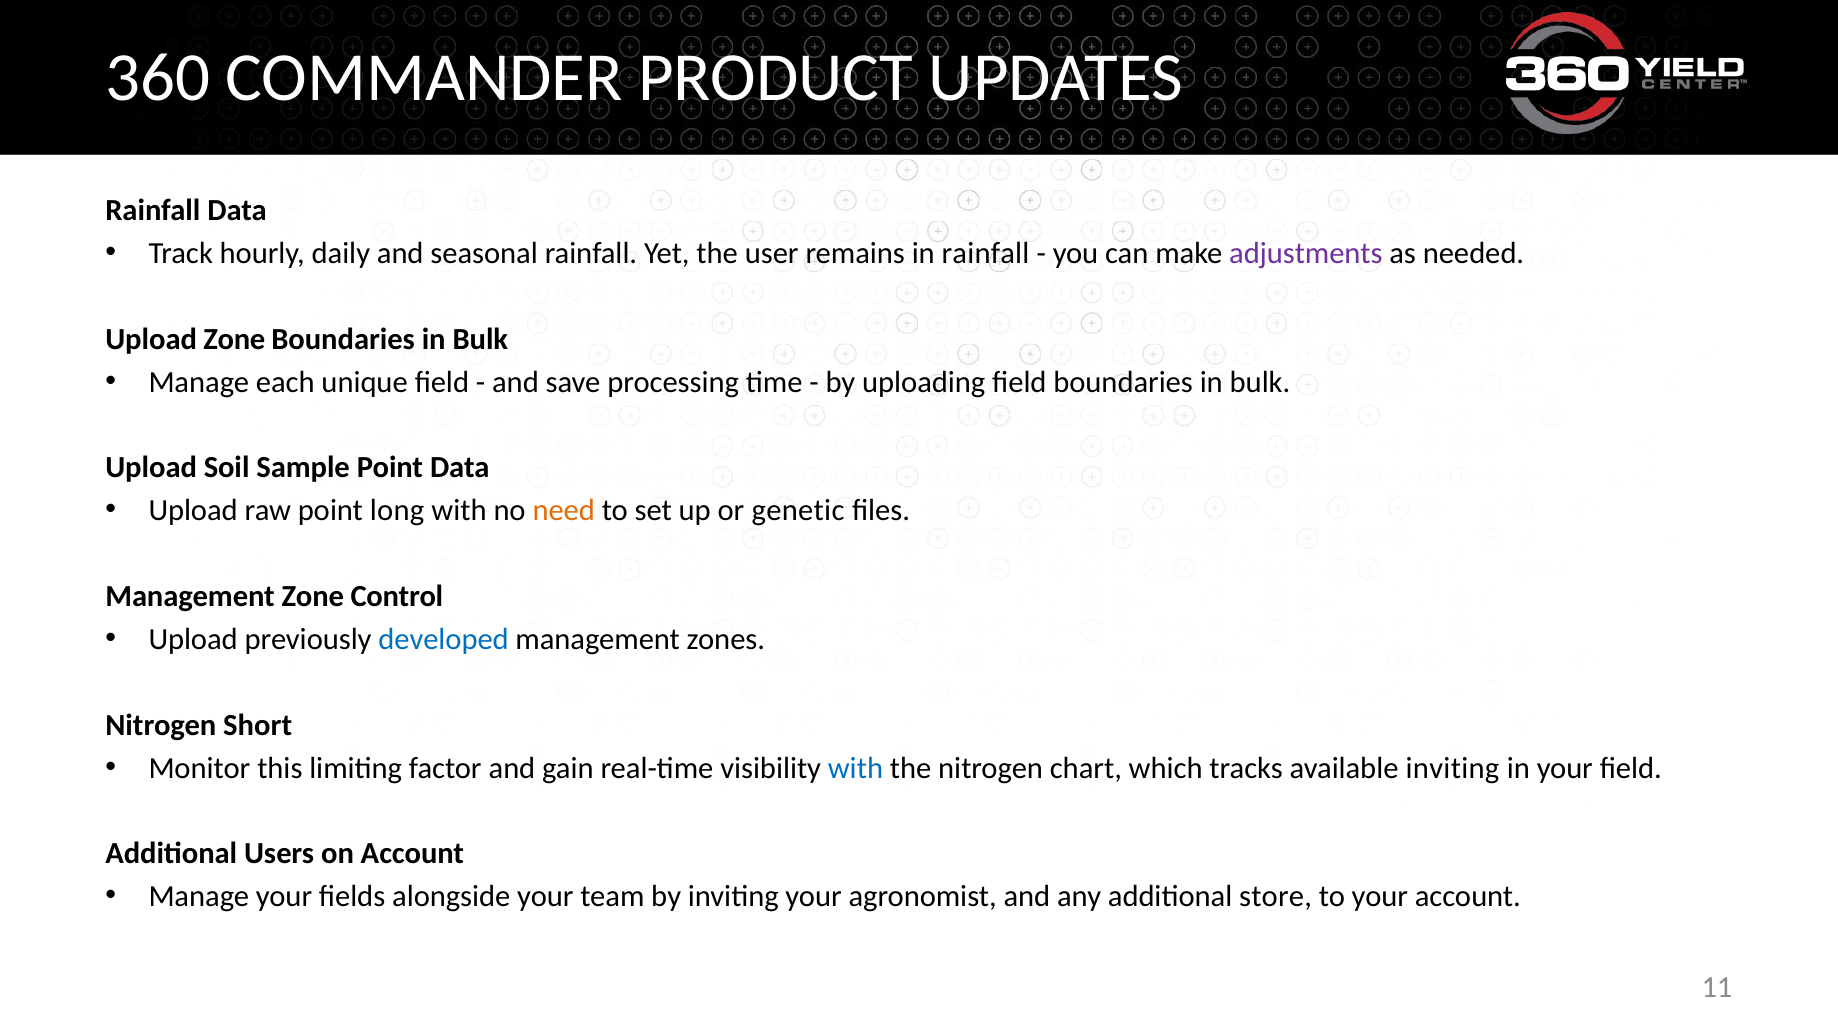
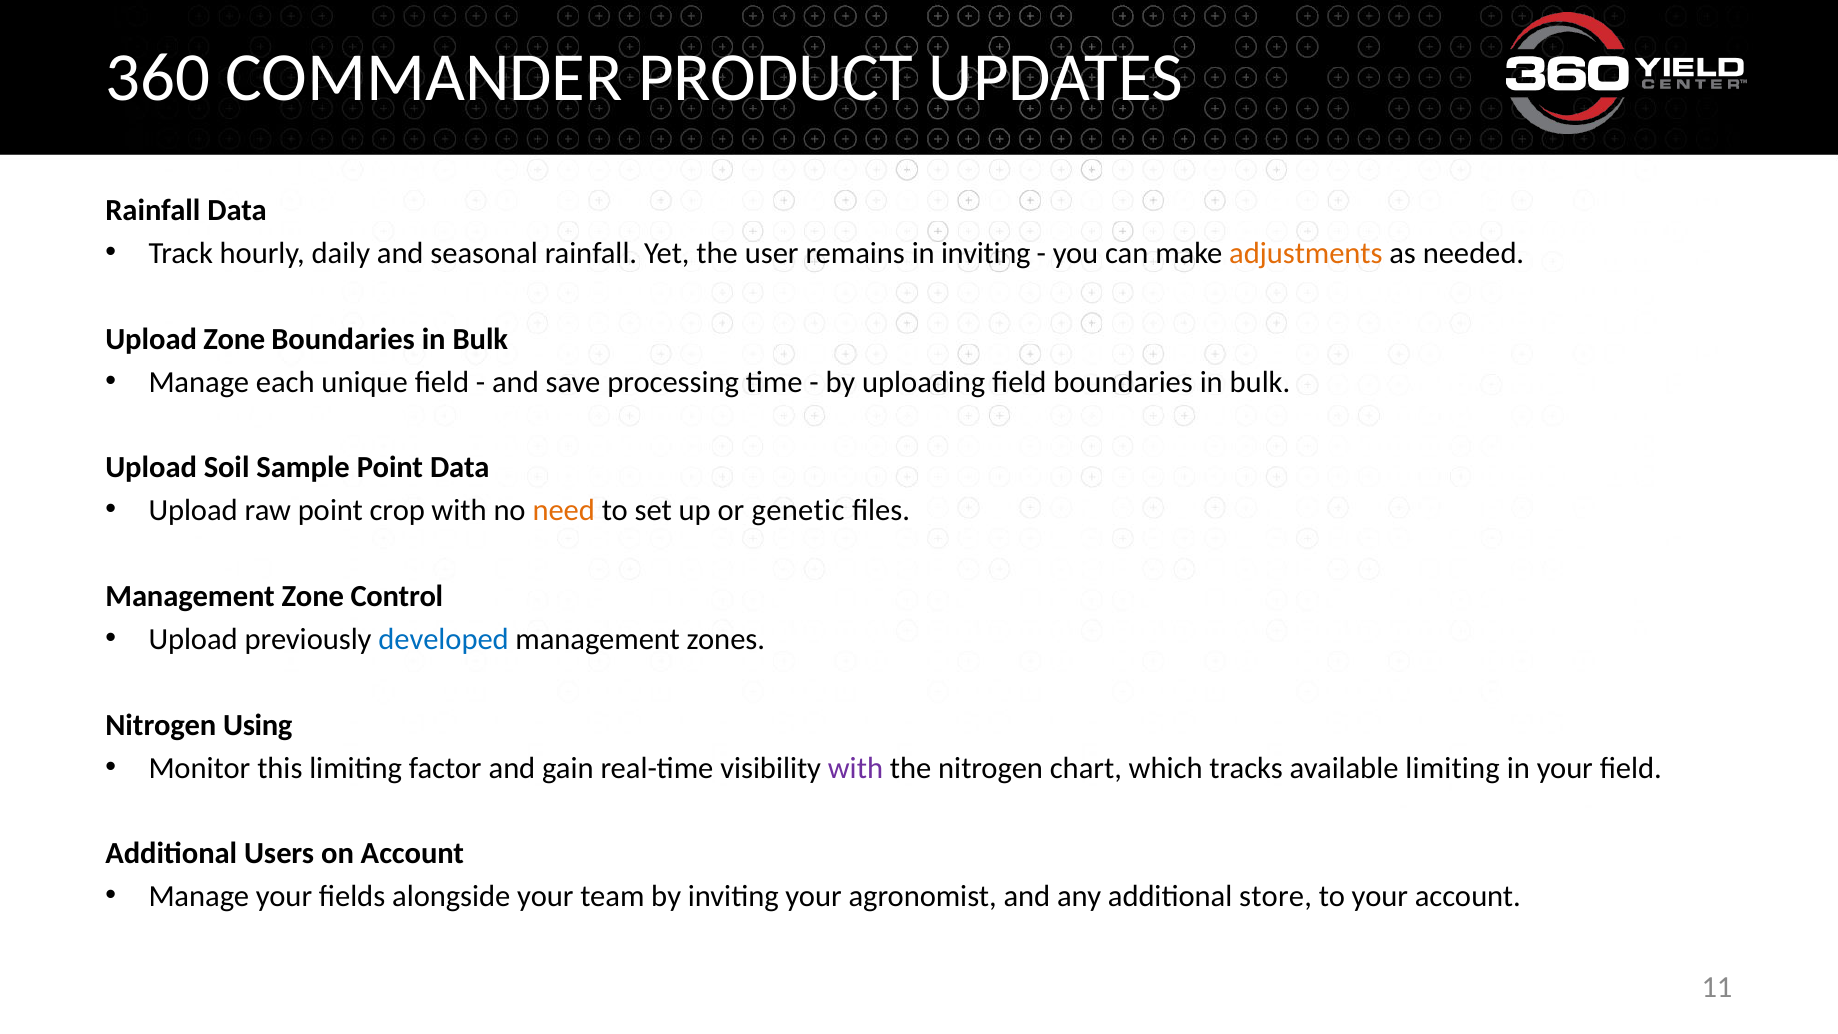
in rainfall: rainfall -> inviting (986, 253)
adjustments colour: purple -> orange (1306, 253)
long: long -> crop (397, 511)
Short: Short -> Using (258, 725)
with colour: blue -> purple (855, 768)
available inviting: inviting -> limiting (1453, 768)
